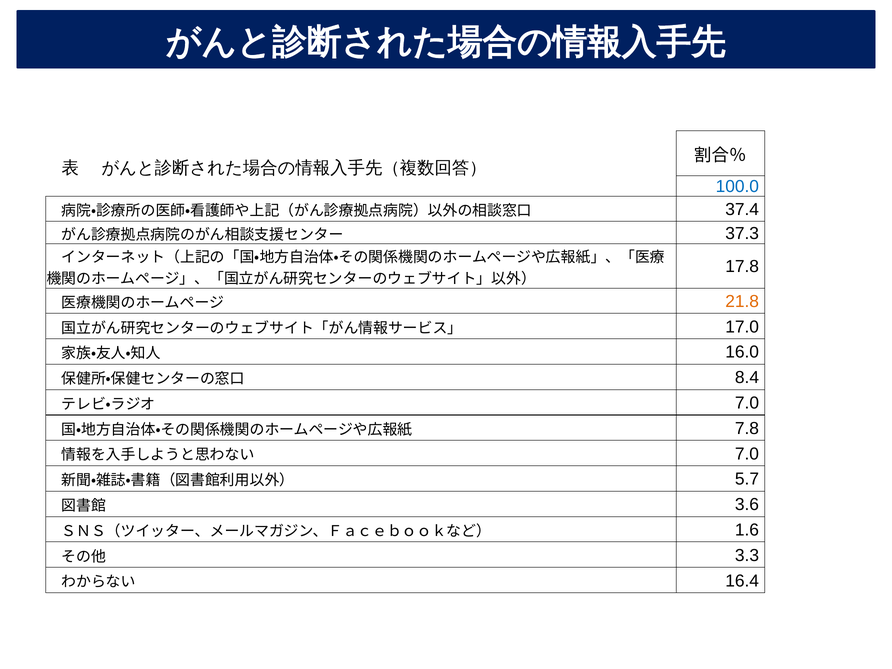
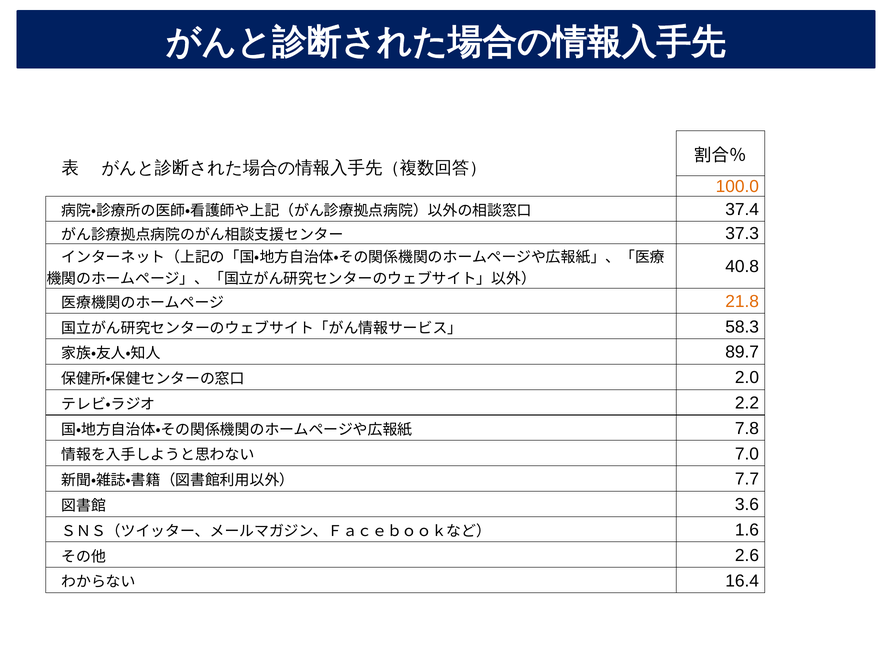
100.0 colour: blue -> orange (737, 187)
17.8: 17.8 -> 40.8 (742, 267)
17.0: 17.0 -> 58.3 (742, 327)
16.0: 16.0 -> 89.7 (742, 352)
8.4: 8.4 -> 2.0 (747, 378)
7.0: 7.0 -> 2.2 (747, 403)
5.7: 5.7 -> 7.7 (747, 479)
3.3: 3.3 -> 2.6 (747, 555)
